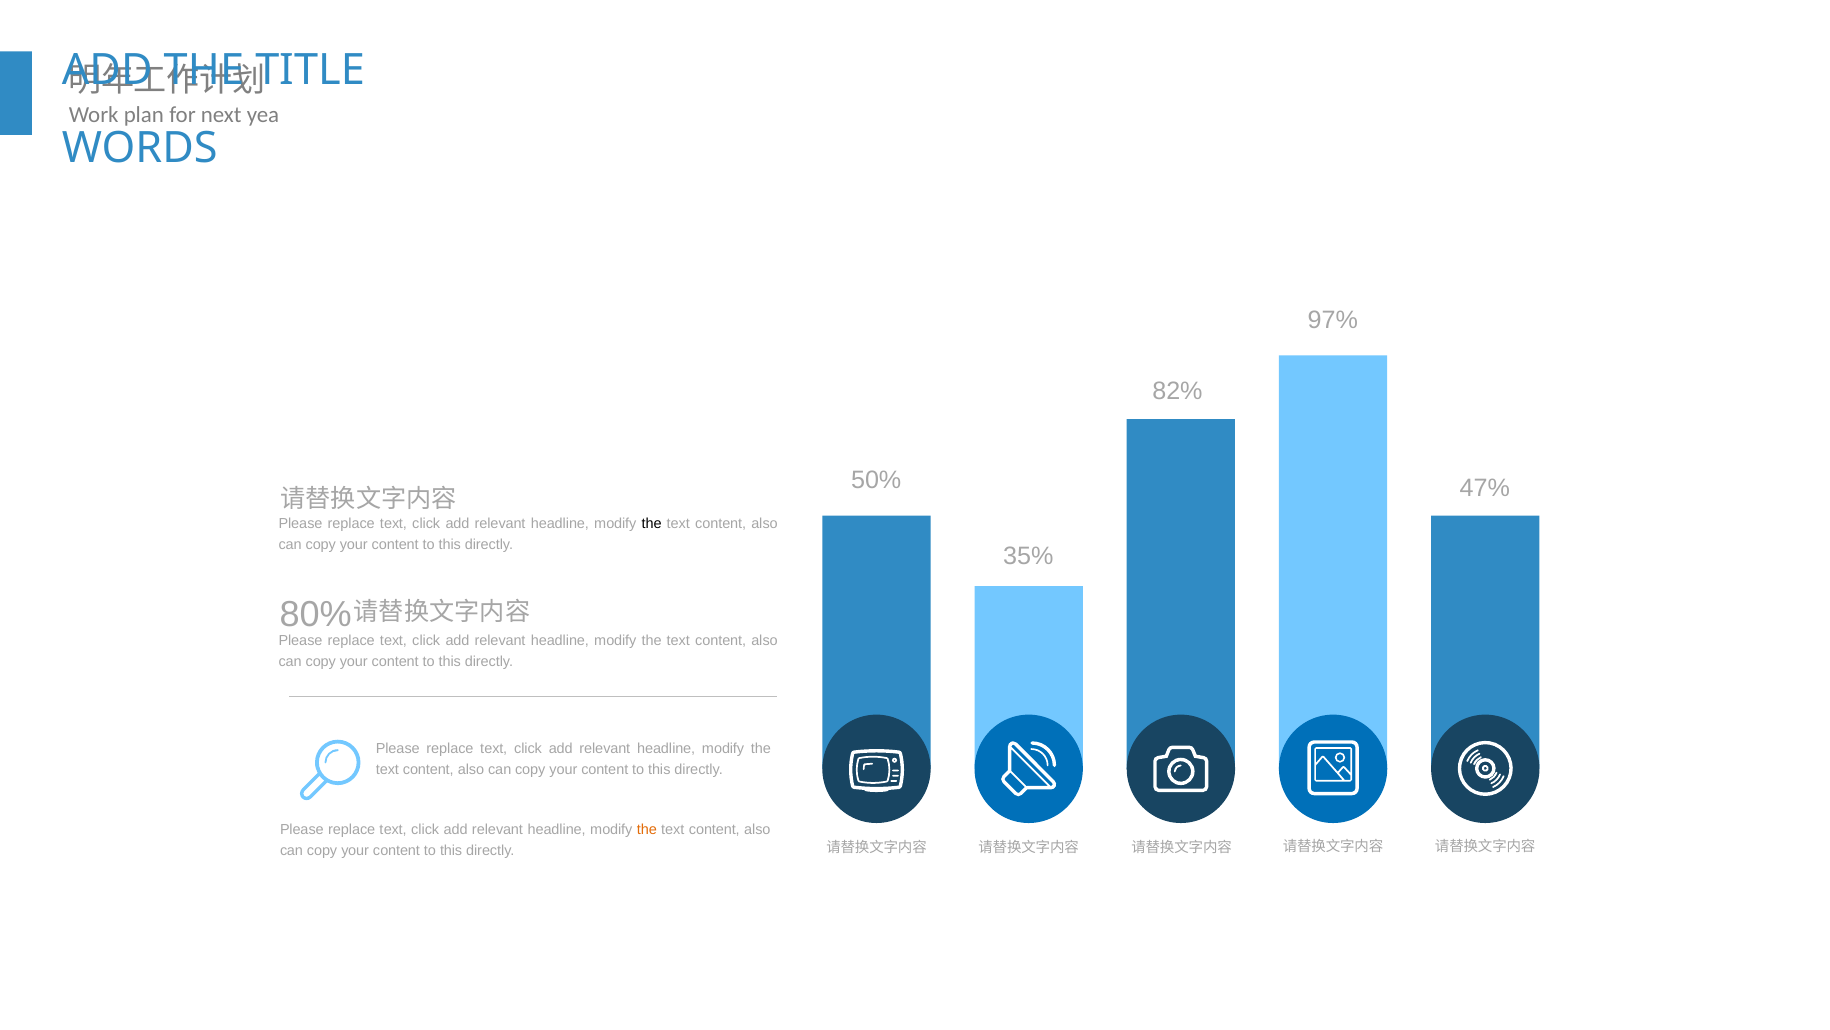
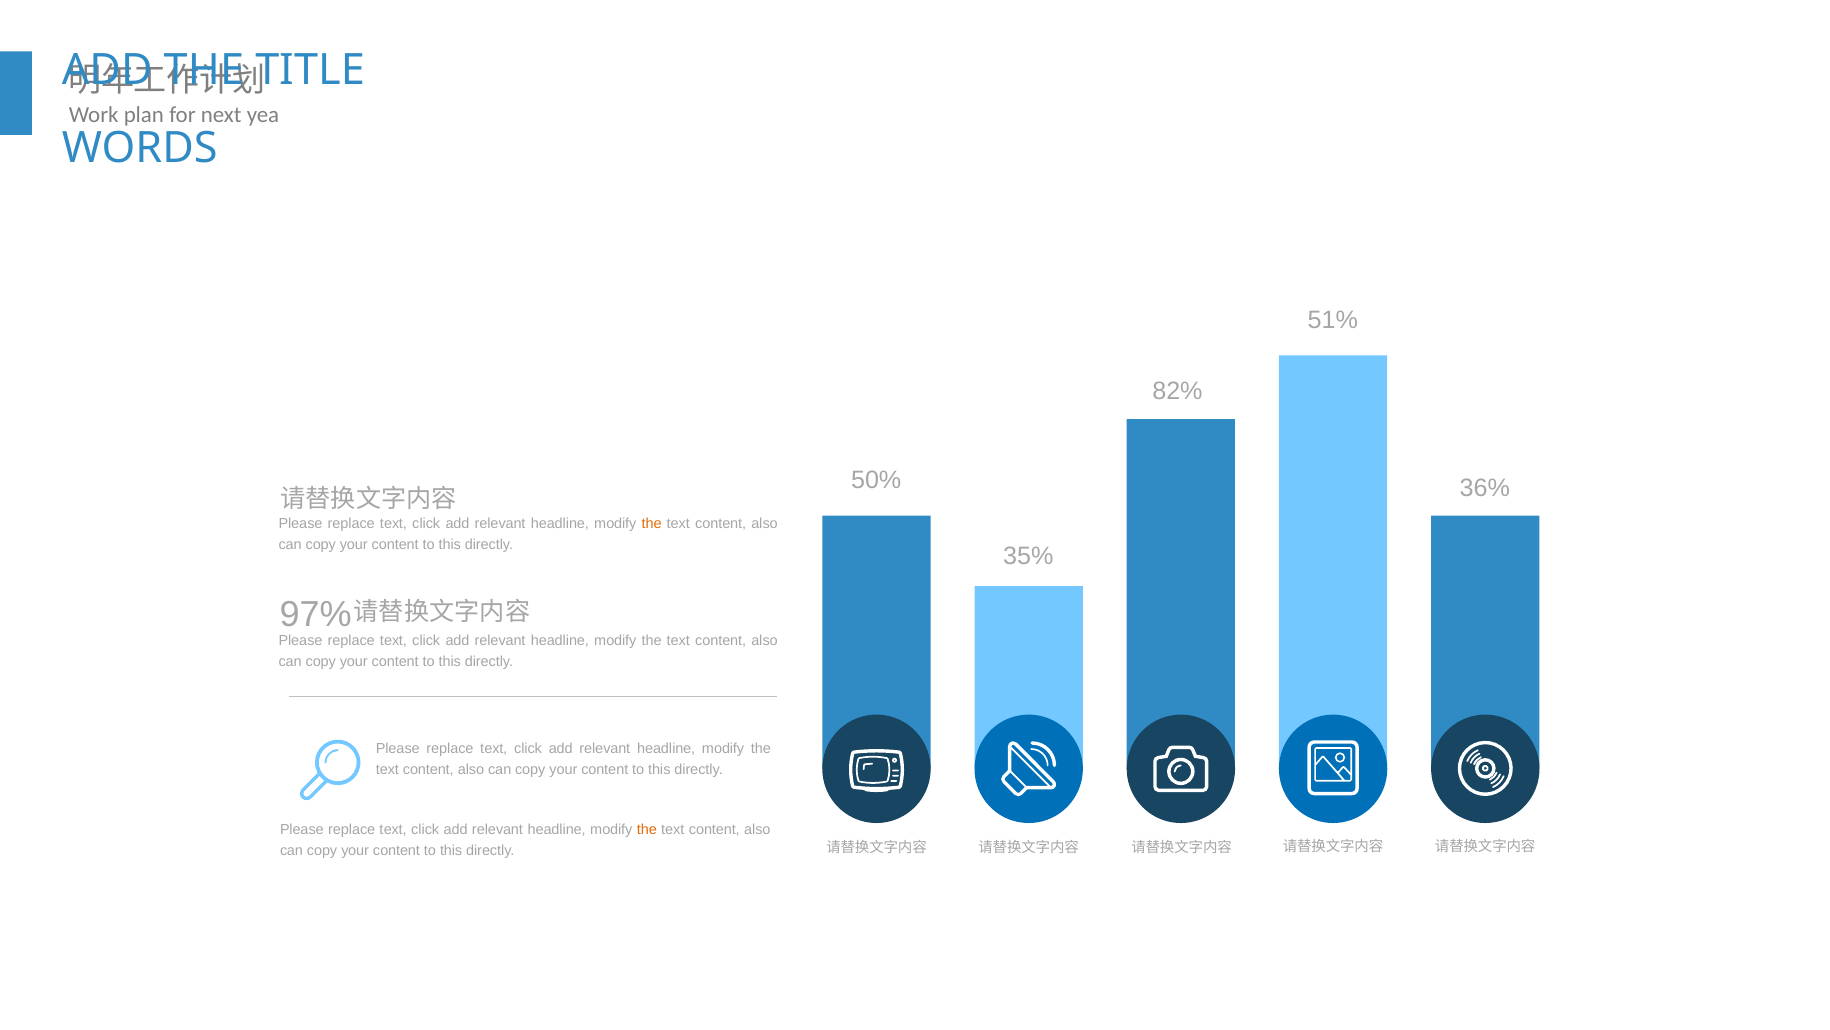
97%: 97% -> 51% (1333, 320)
47%: 47% -> 36% (1485, 488)
the colour: black -> orange (652, 524)
80%: 80% -> 97% (316, 614)
